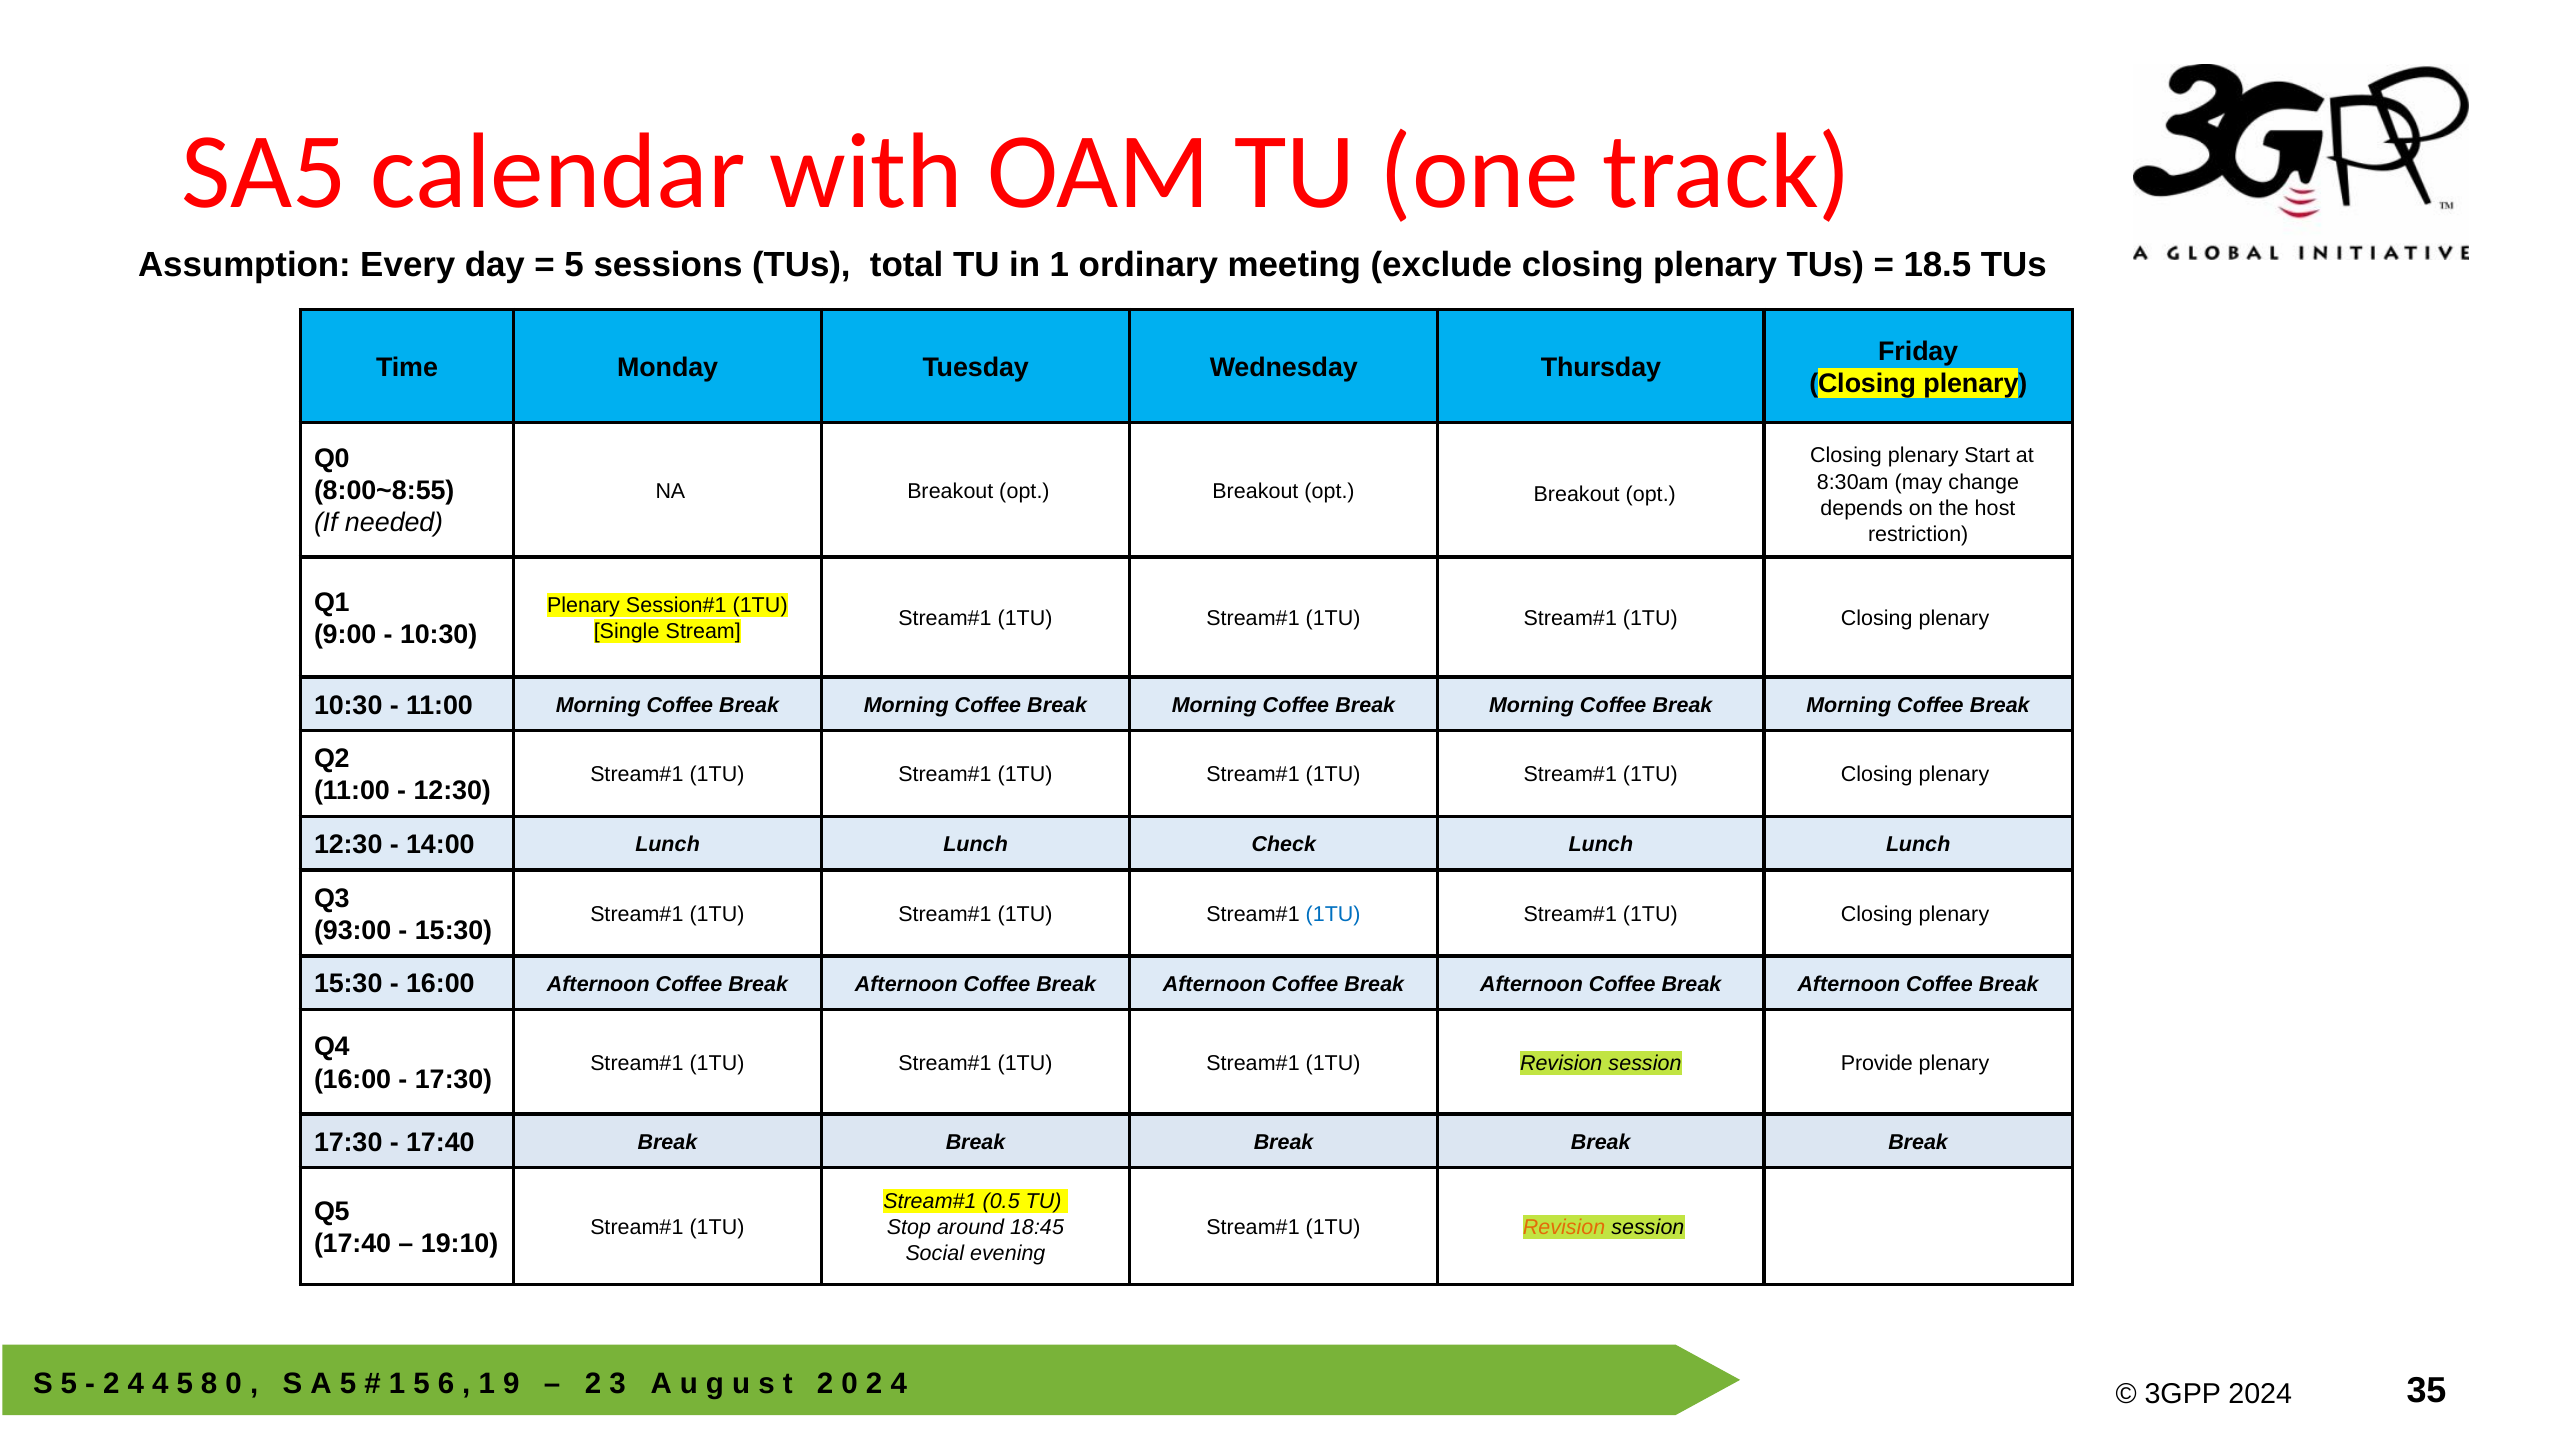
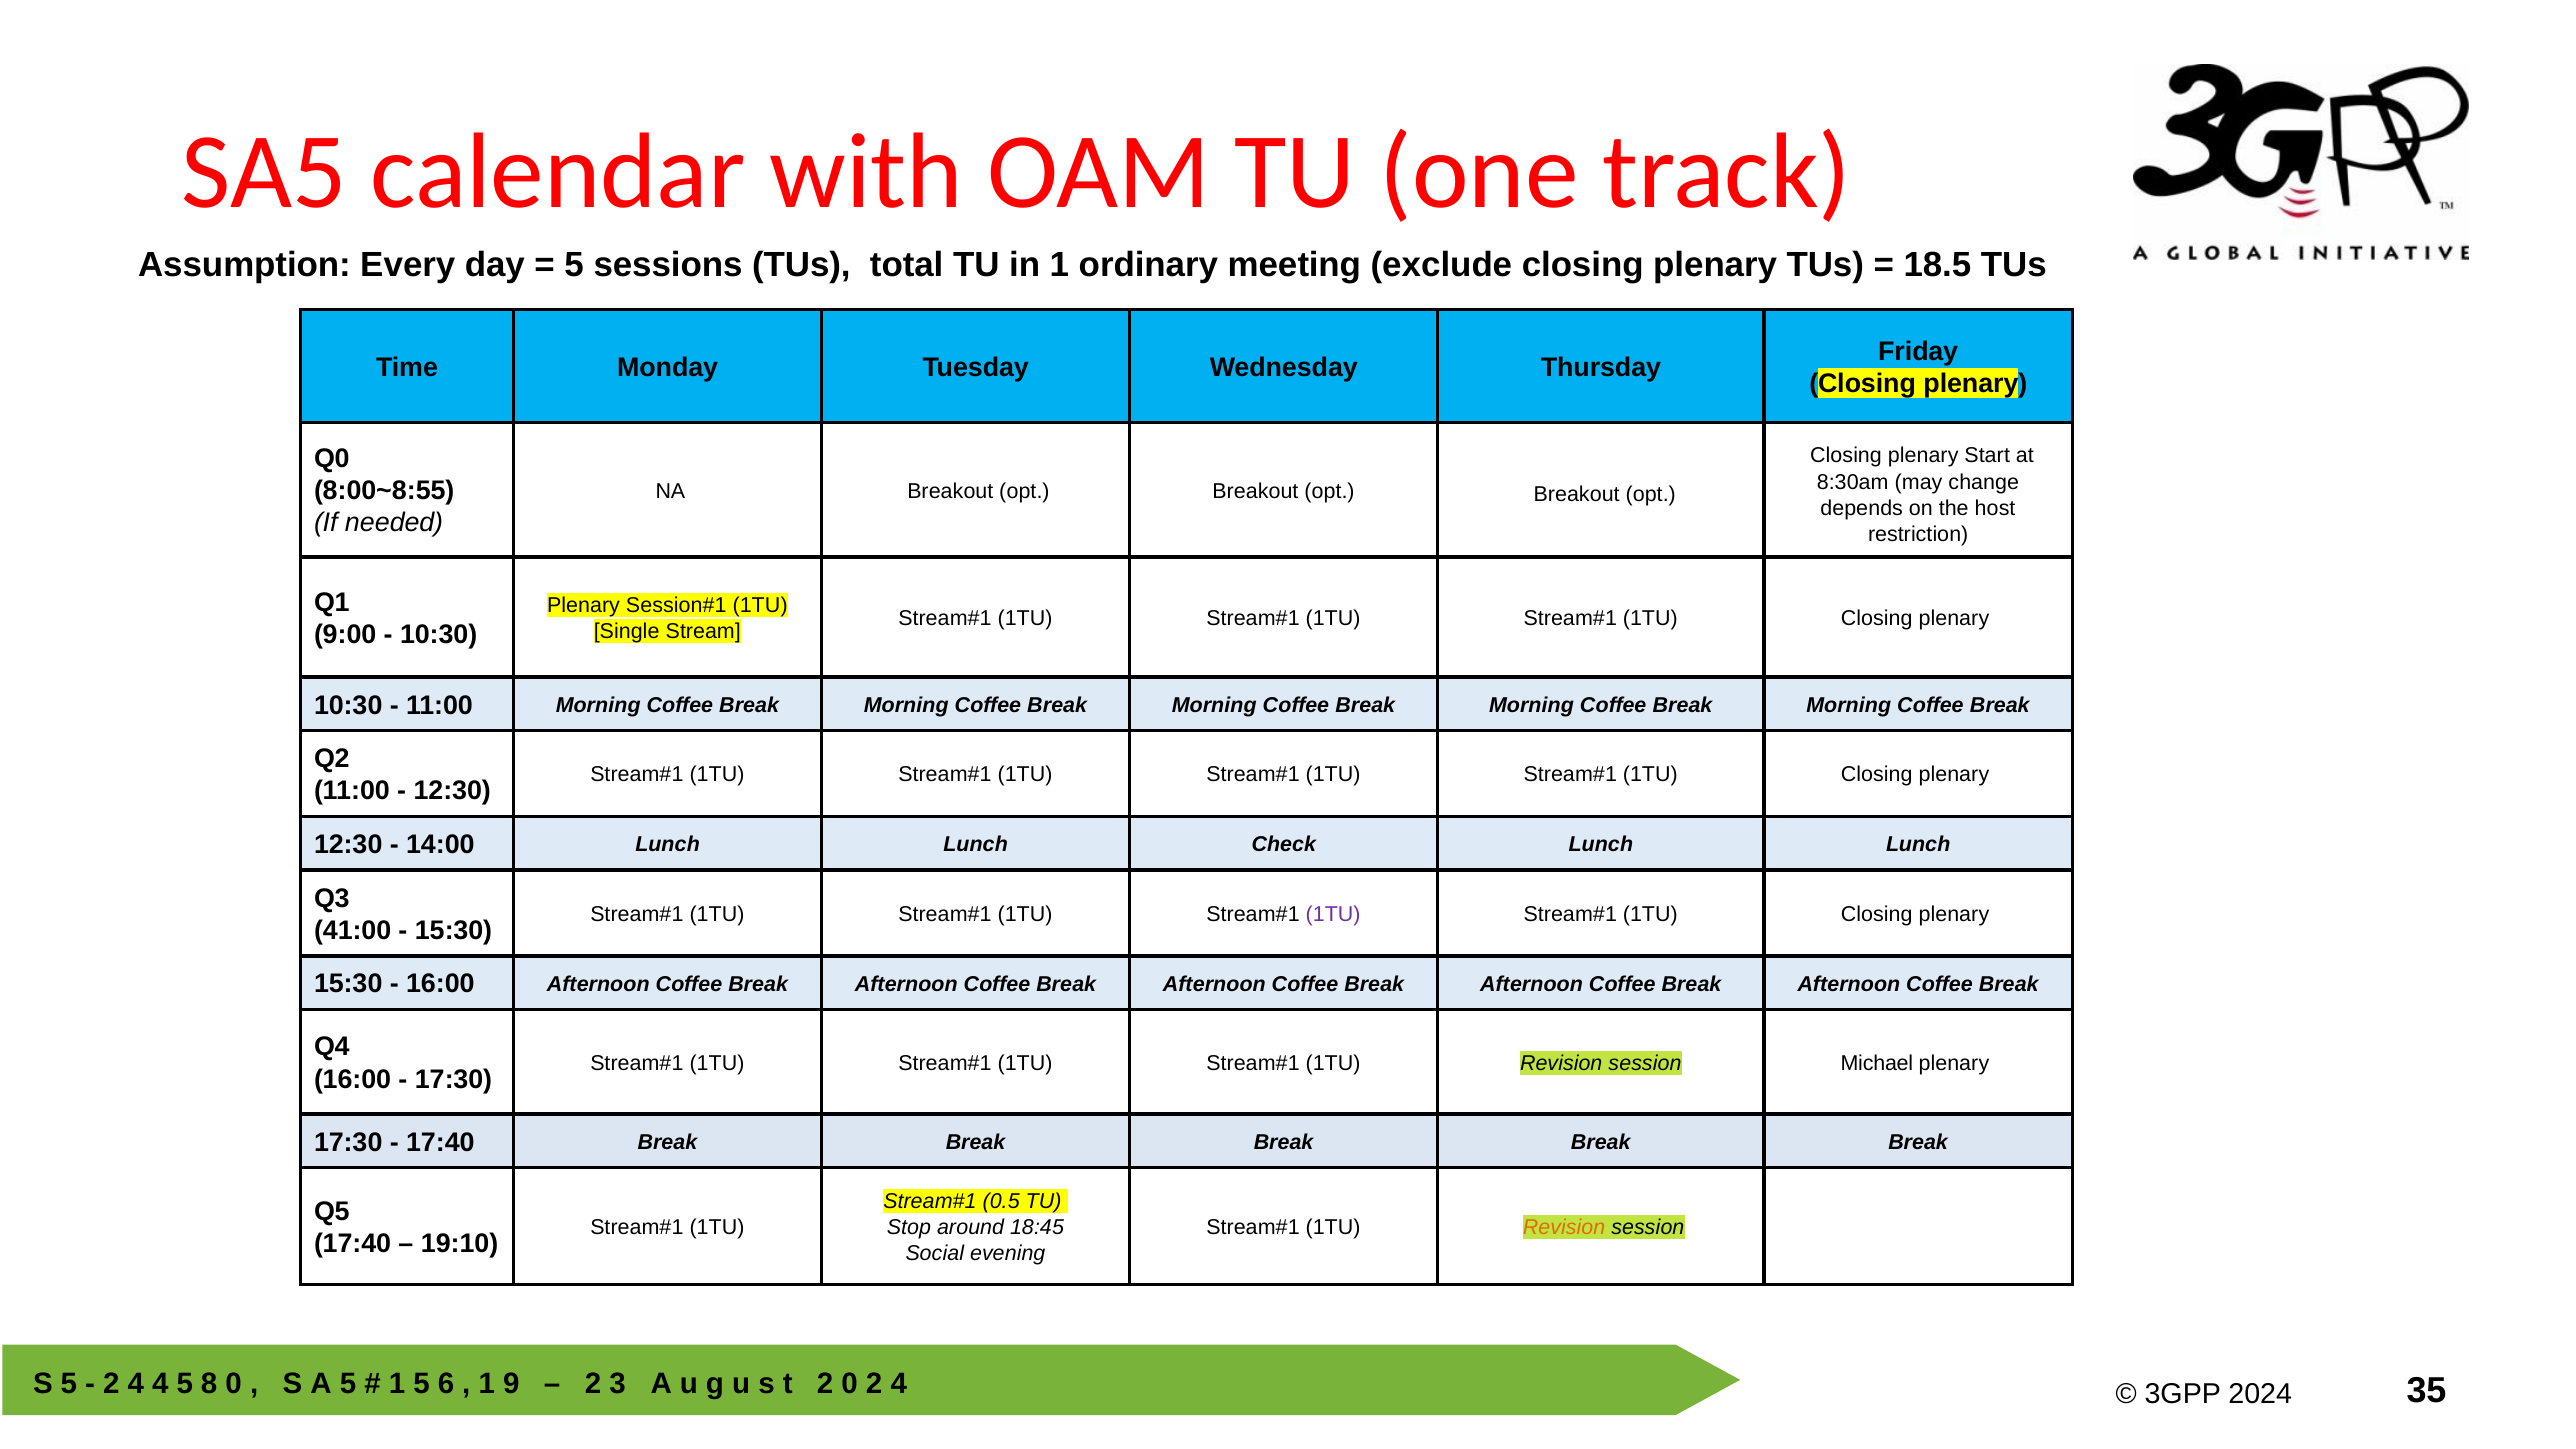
1TU colour: blue -> purple (1333, 914)
93:00: 93:00 -> 41:00 (353, 930)
Provide: Provide -> Michael (1877, 1063)
